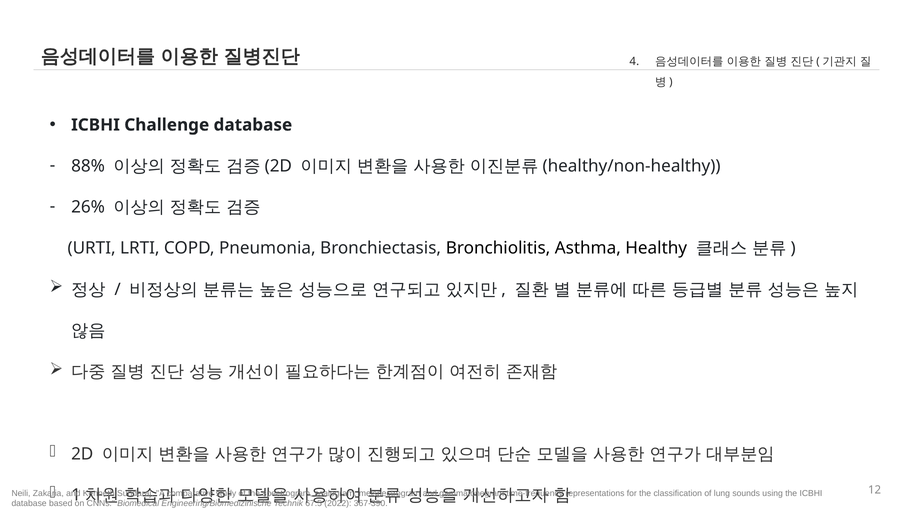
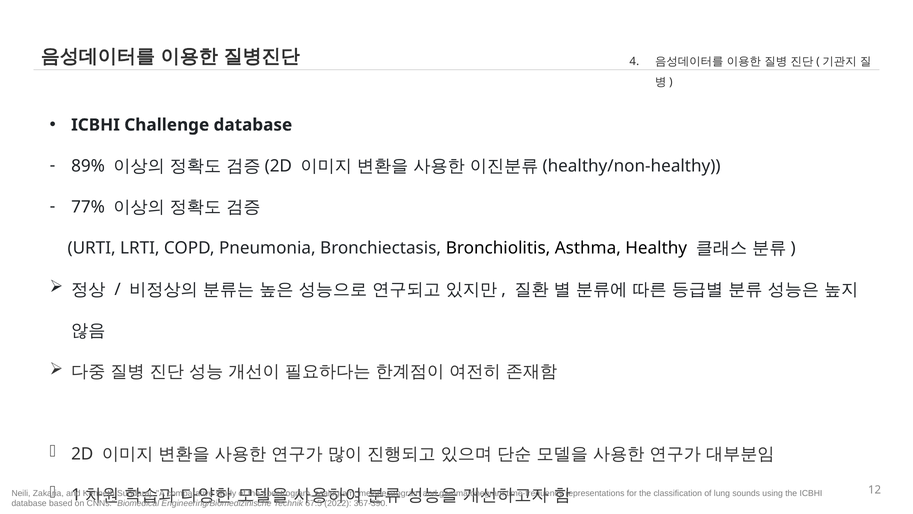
88%: 88% -> 89% (88, 166)
26%: 26% -> 77% (88, 207)
